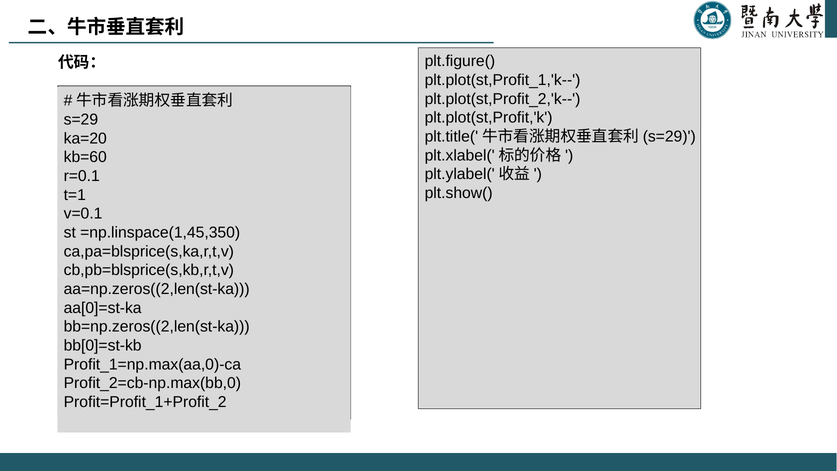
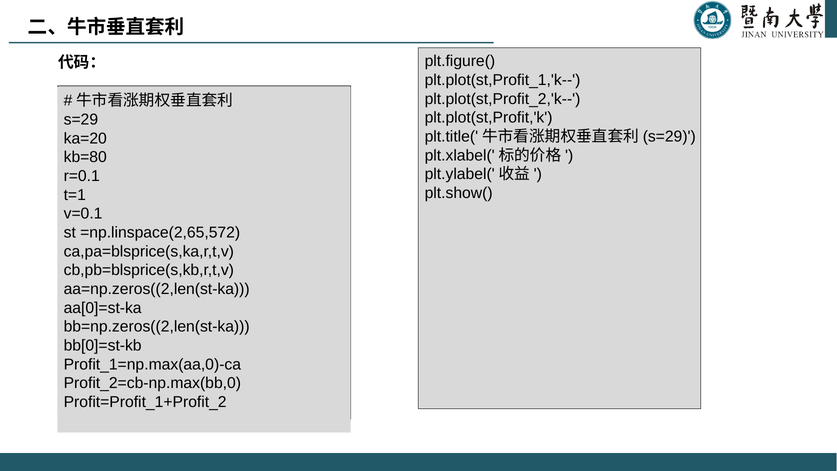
kb=60: kb=60 -> kb=80 (85, 157)
=np.linspace(1,45,350: =np.linspace(1,45,350 -> =np.linspace(2,65,572 (160, 233)
